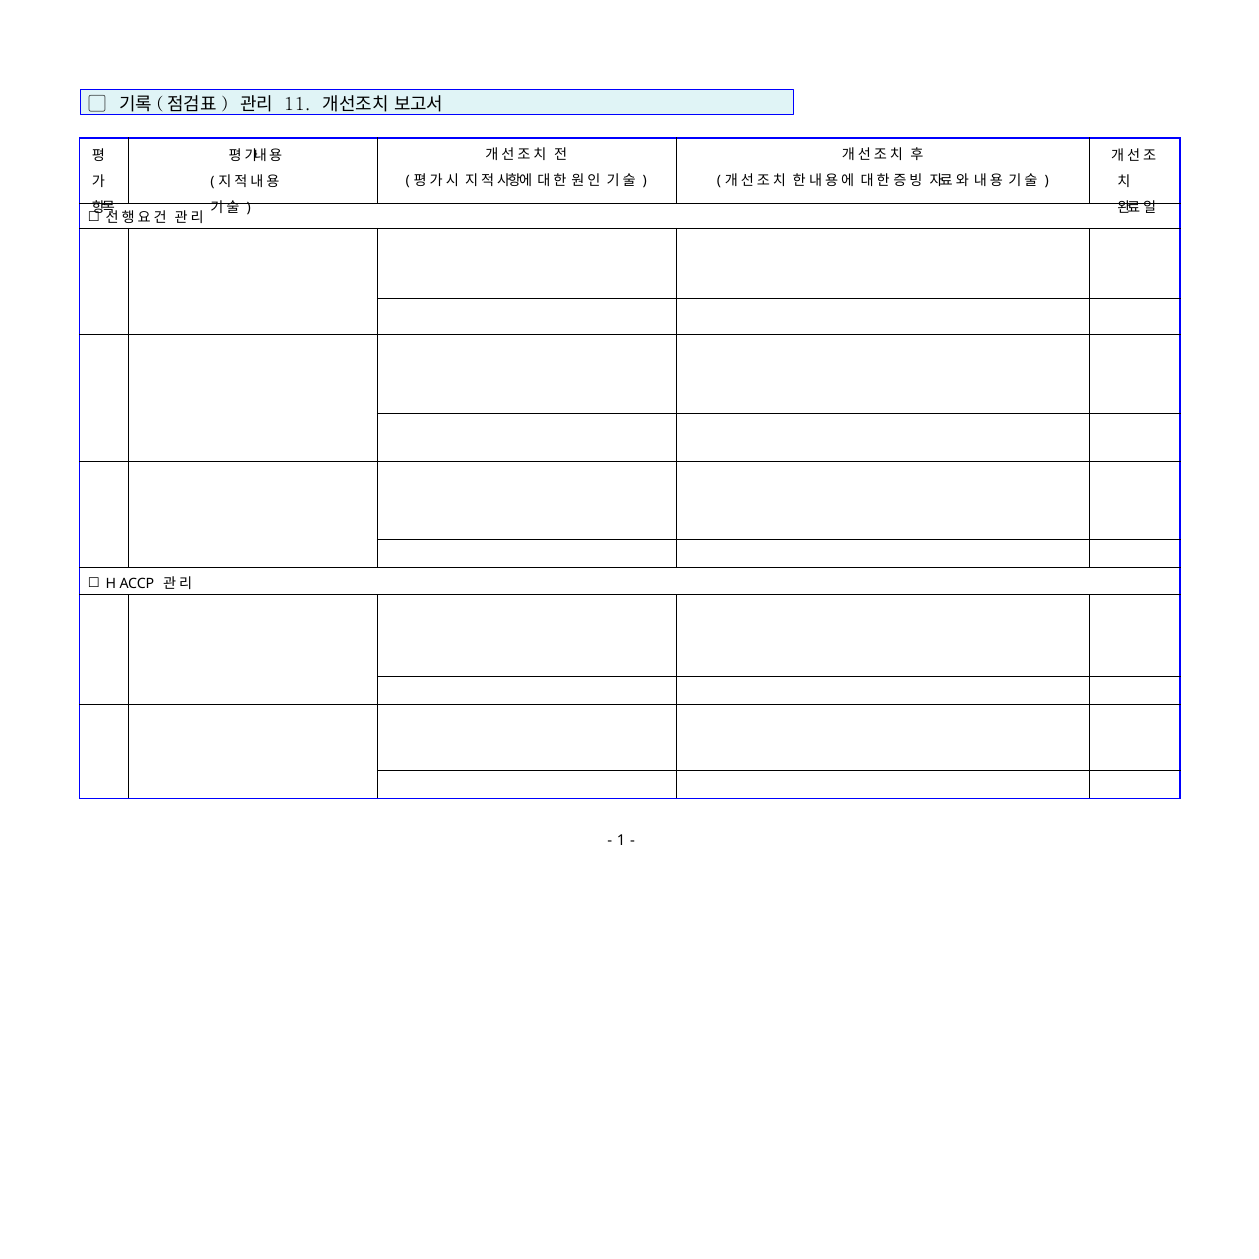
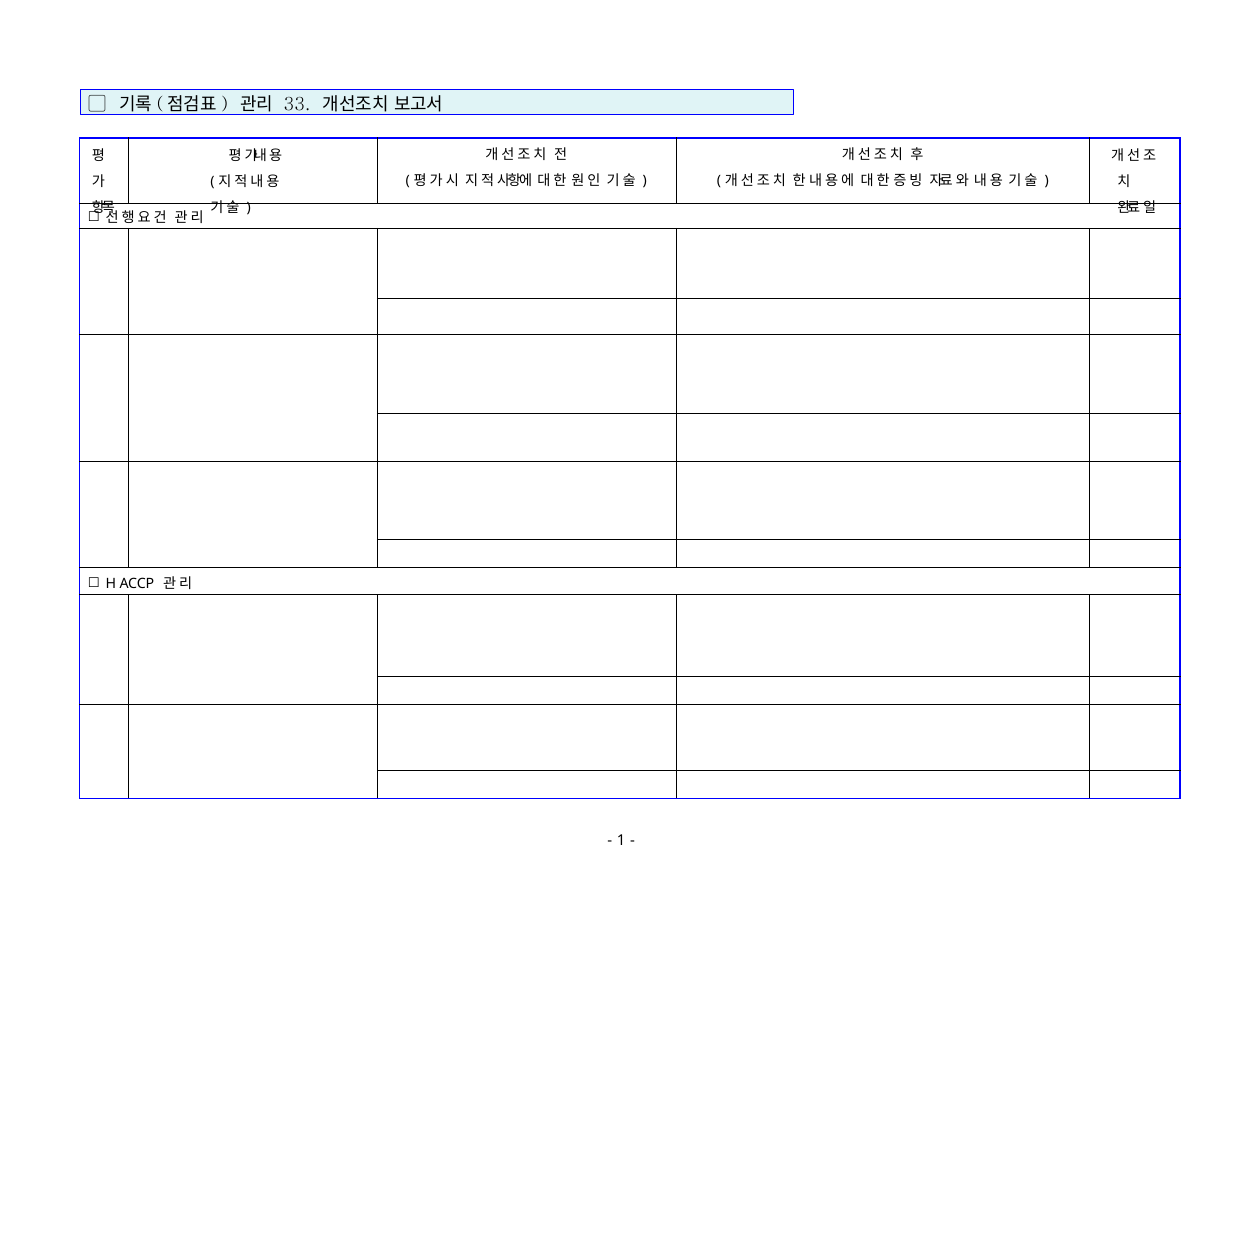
11: 11 -> 33 (297, 105)
